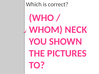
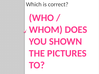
NECK: NECK -> DOES (76, 30)
